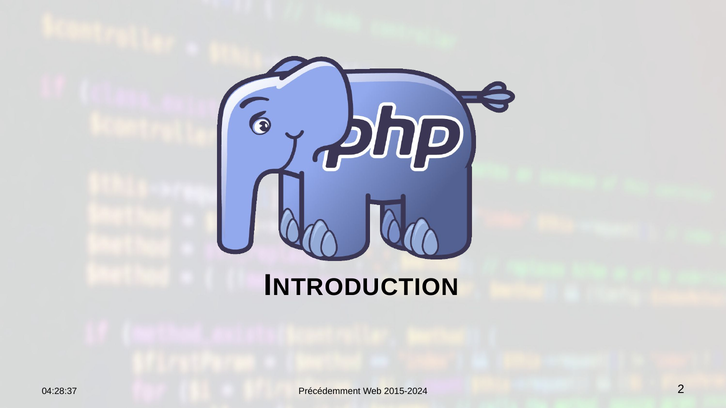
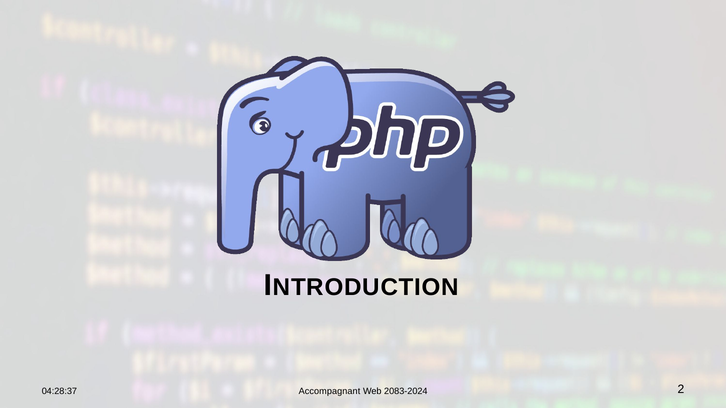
Précédemment: Précédemment -> Accompagnant (329, 391)
2015-2024: 2015-2024 -> 2083-2024 (406, 391)
